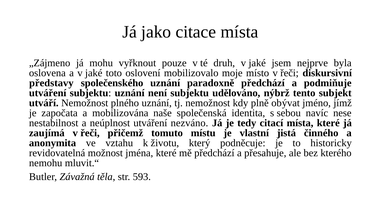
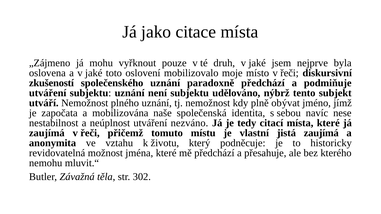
představy: představy -> zkušeností (51, 83)
jistá činného: činného -> zaujímá (321, 133)
593: 593 -> 302 (142, 177)
